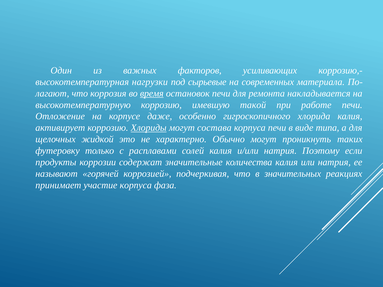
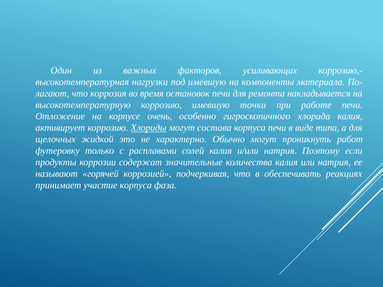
под сырьевые: сырьевые -> имевшую (207, 82)
современных: современных -> компоненты (268, 82)
время underline: present -> none (152, 93)
такой: такой -> точки (253, 105)
даже: даже -> очень (160, 116)
таких: таких -> работ (350, 139)
значительных: значительных -> обеспечивать (293, 174)
